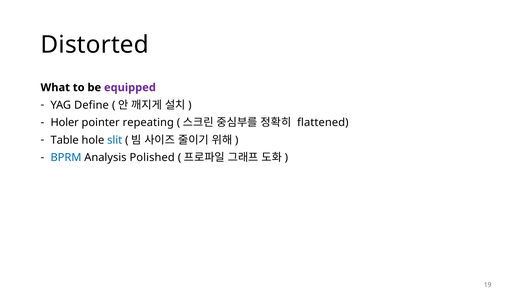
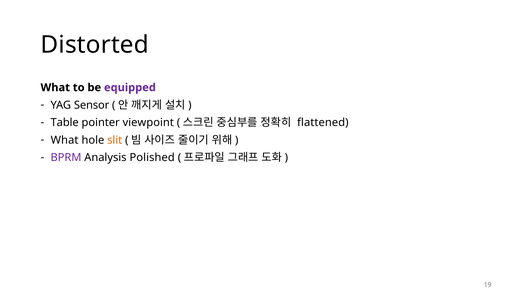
Define: Define -> Sensor (92, 105)
Holer: Holer -> Table (65, 123)
repeating: repeating -> viewpoint (148, 123)
Table: Table -> What (65, 140)
slit colour: blue -> orange (115, 140)
BPRM colour: blue -> purple (66, 158)
